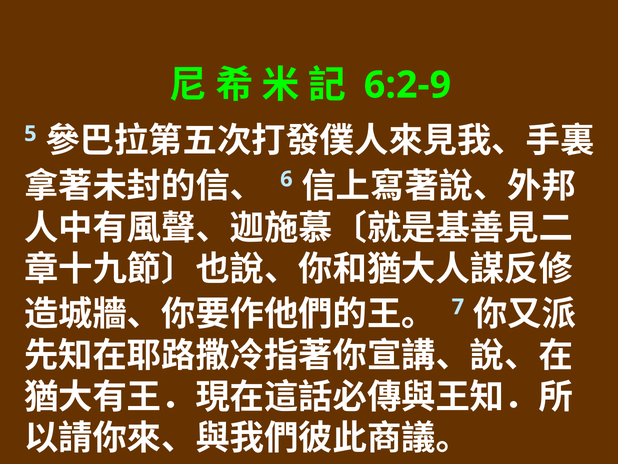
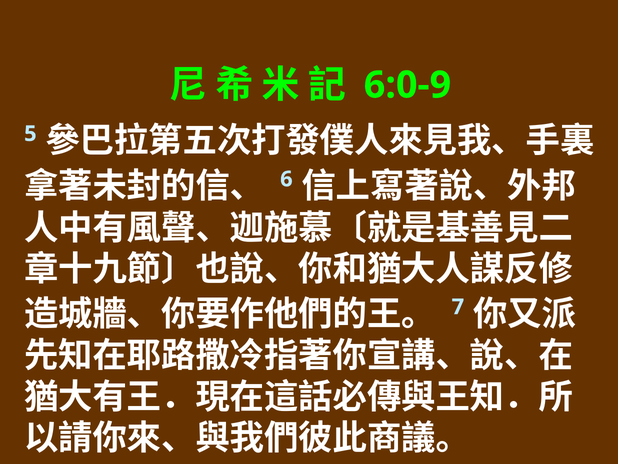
6:2-9: 6:2-9 -> 6:0-9 (407, 85)
